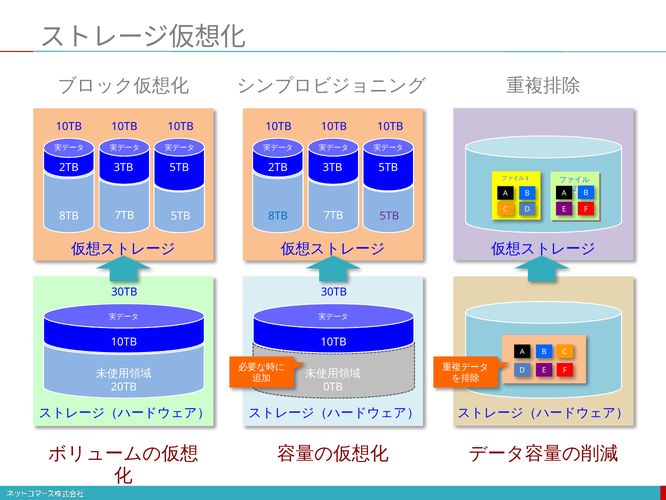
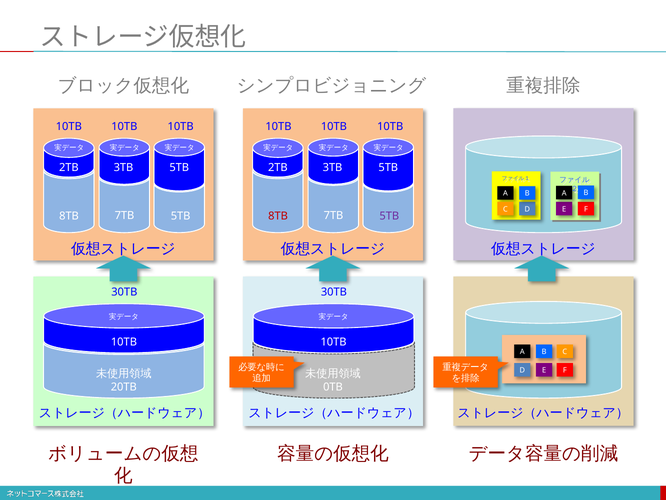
8TB colour: blue -> red (278, 216)
